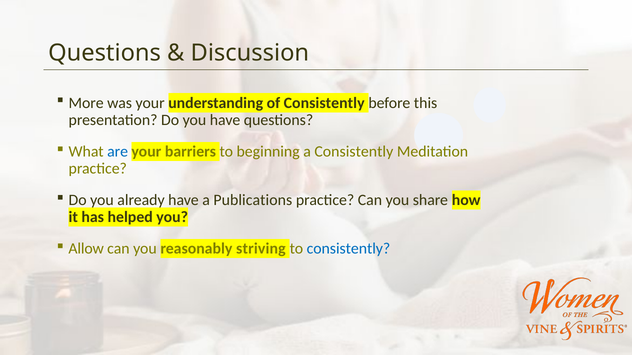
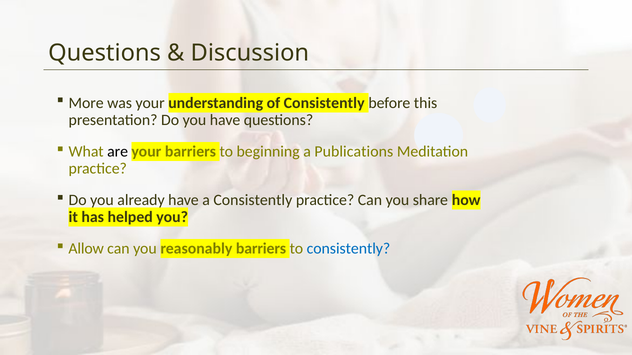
are colour: blue -> black (118, 152)
a Consistently: Consistently -> Publications (354, 152)
a Publications: Publications -> Consistently (253, 200)
reasonably striving: striving -> barriers (261, 249)
